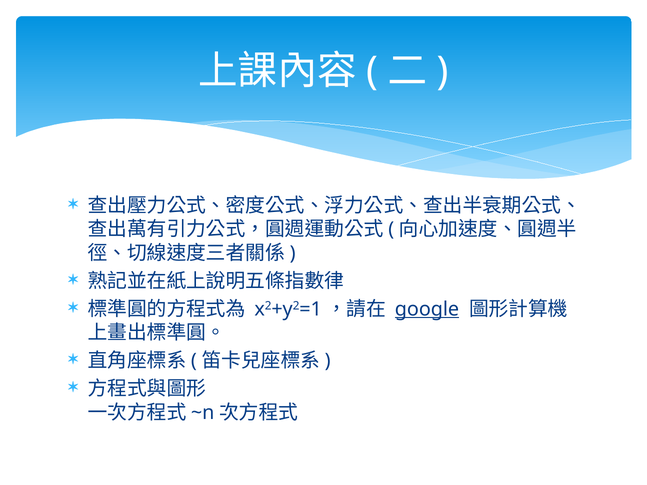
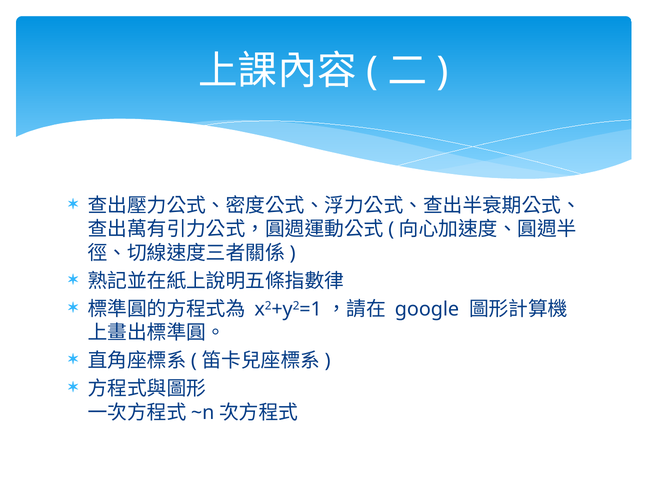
google underline: present -> none (427, 309)
